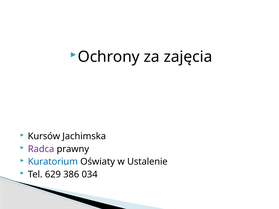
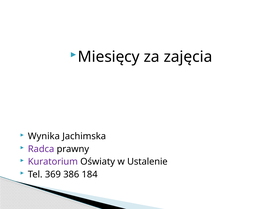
Ochrony: Ochrony -> Miesięcy (109, 57)
Kursów: Kursów -> Wynika (44, 136)
Kuratorium colour: blue -> purple (53, 162)
629: 629 -> 369 (53, 175)
034: 034 -> 184 (90, 175)
